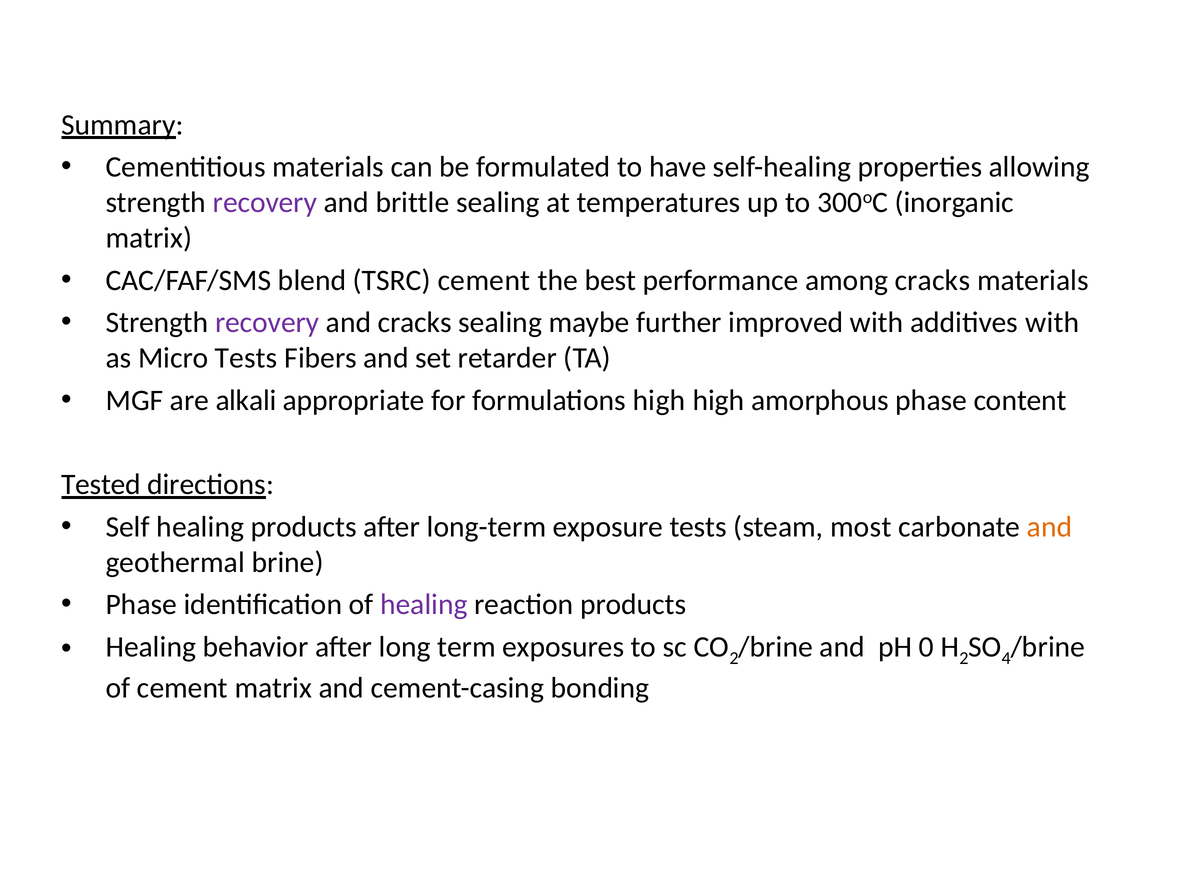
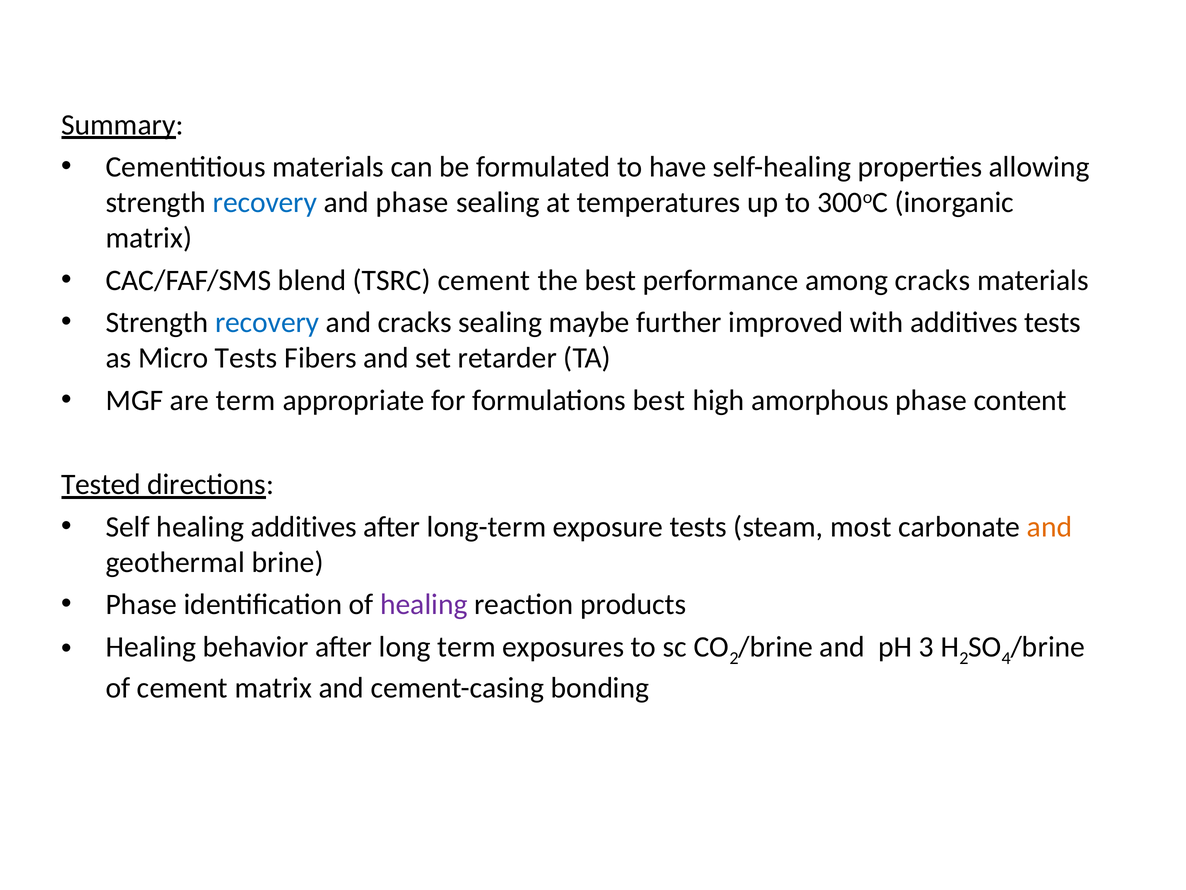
recovery colour: purple -> blue (265, 202)
and brittle: brittle -> phase (412, 202)
recovery colour: purple -> blue (267, 322)
additives with: with -> tests (1052, 322)
are alkali: alkali -> term (246, 400)
formulations high: high -> best (659, 400)
healing products: products -> additives (304, 527)
0: 0 -> 3 (926, 646)
